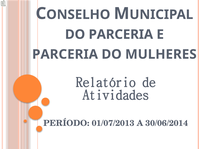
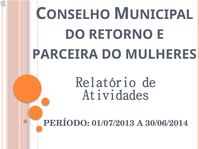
DO PARCERIA: PARCERIA -> RETORNO (121, 35)
PARCERIA: PARCERIA -> PARCEIRA (65, 54)
